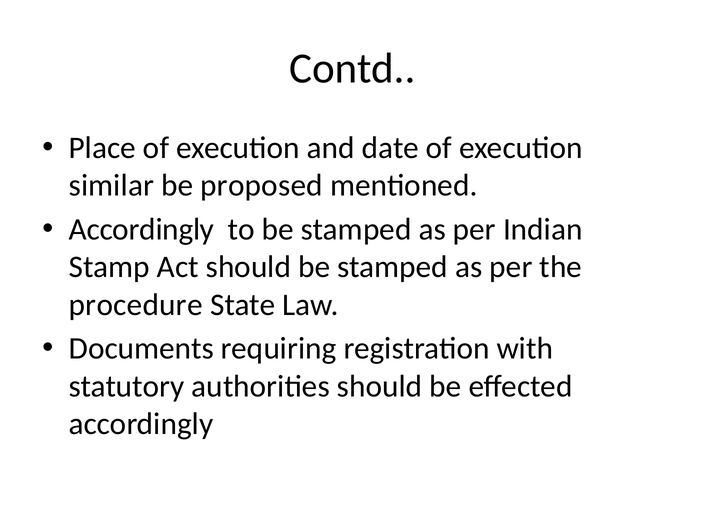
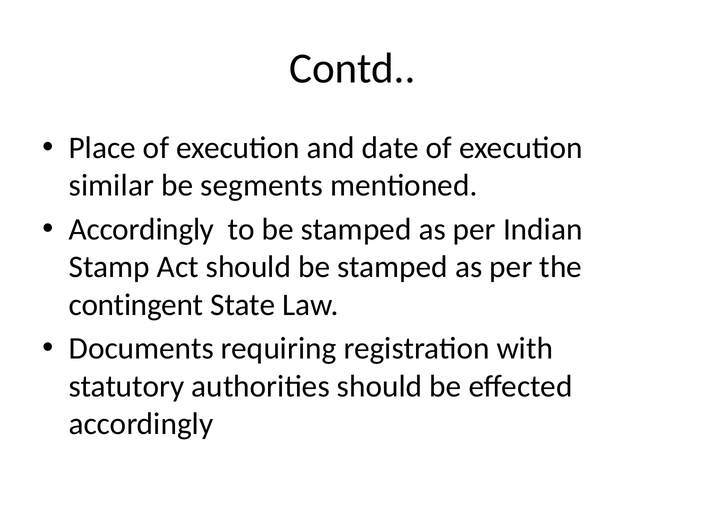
proposed: proposed -> segments (262, 186)
procedure: procedure -> contingent (136, 305)
